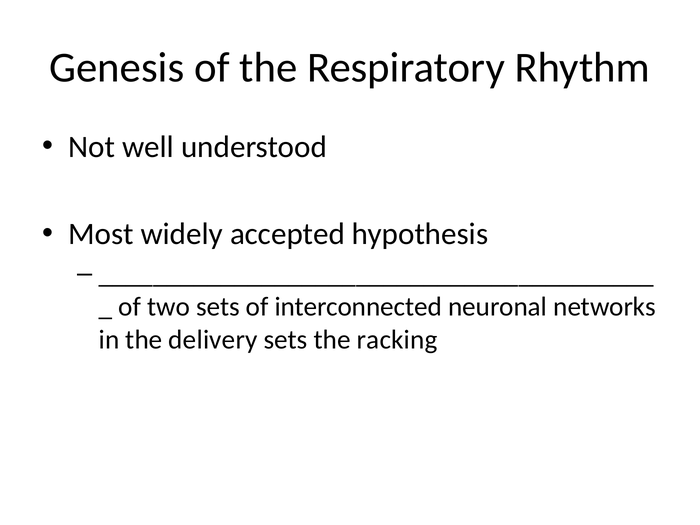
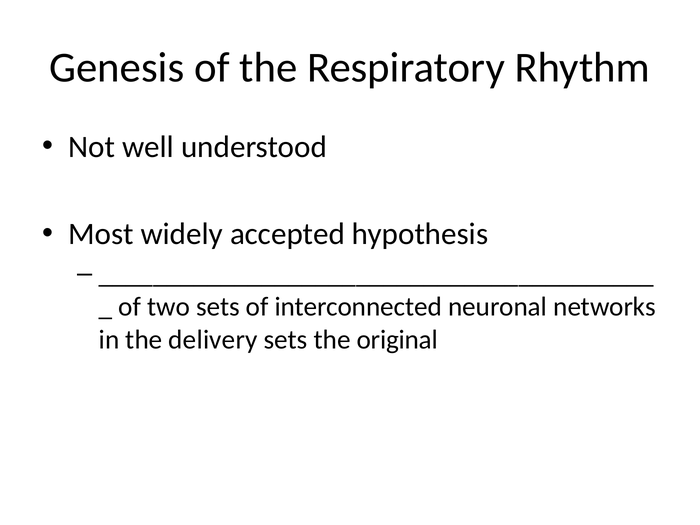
racking: racking -> original (397, 340)
